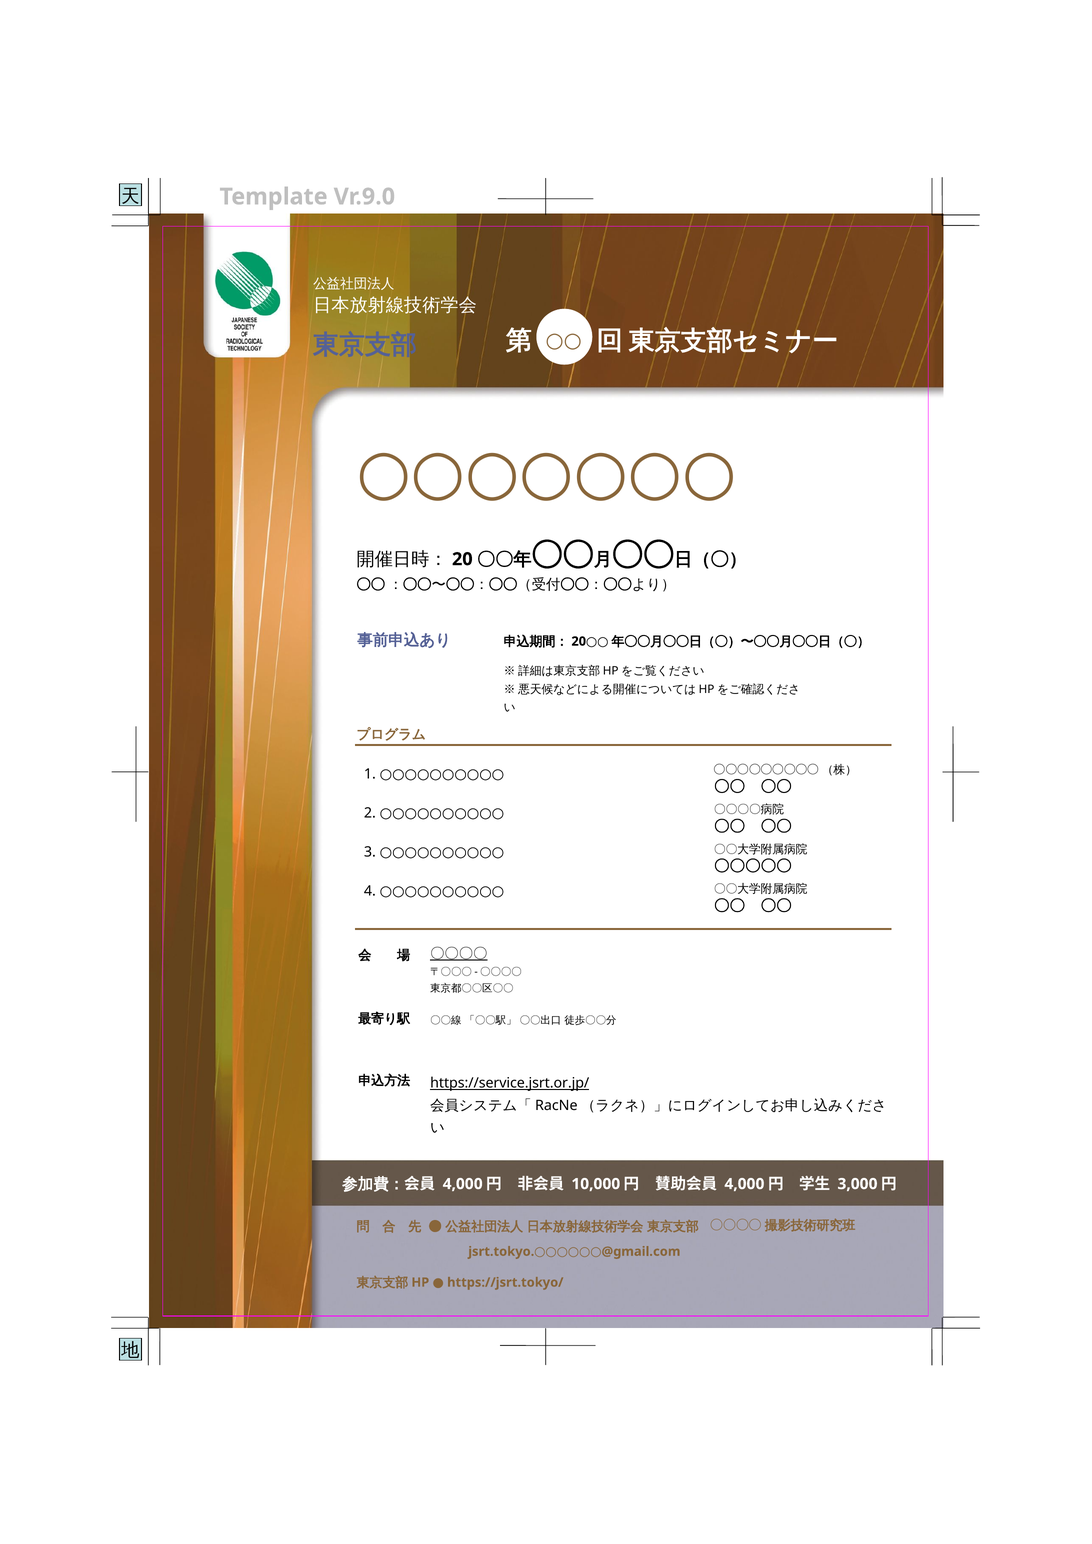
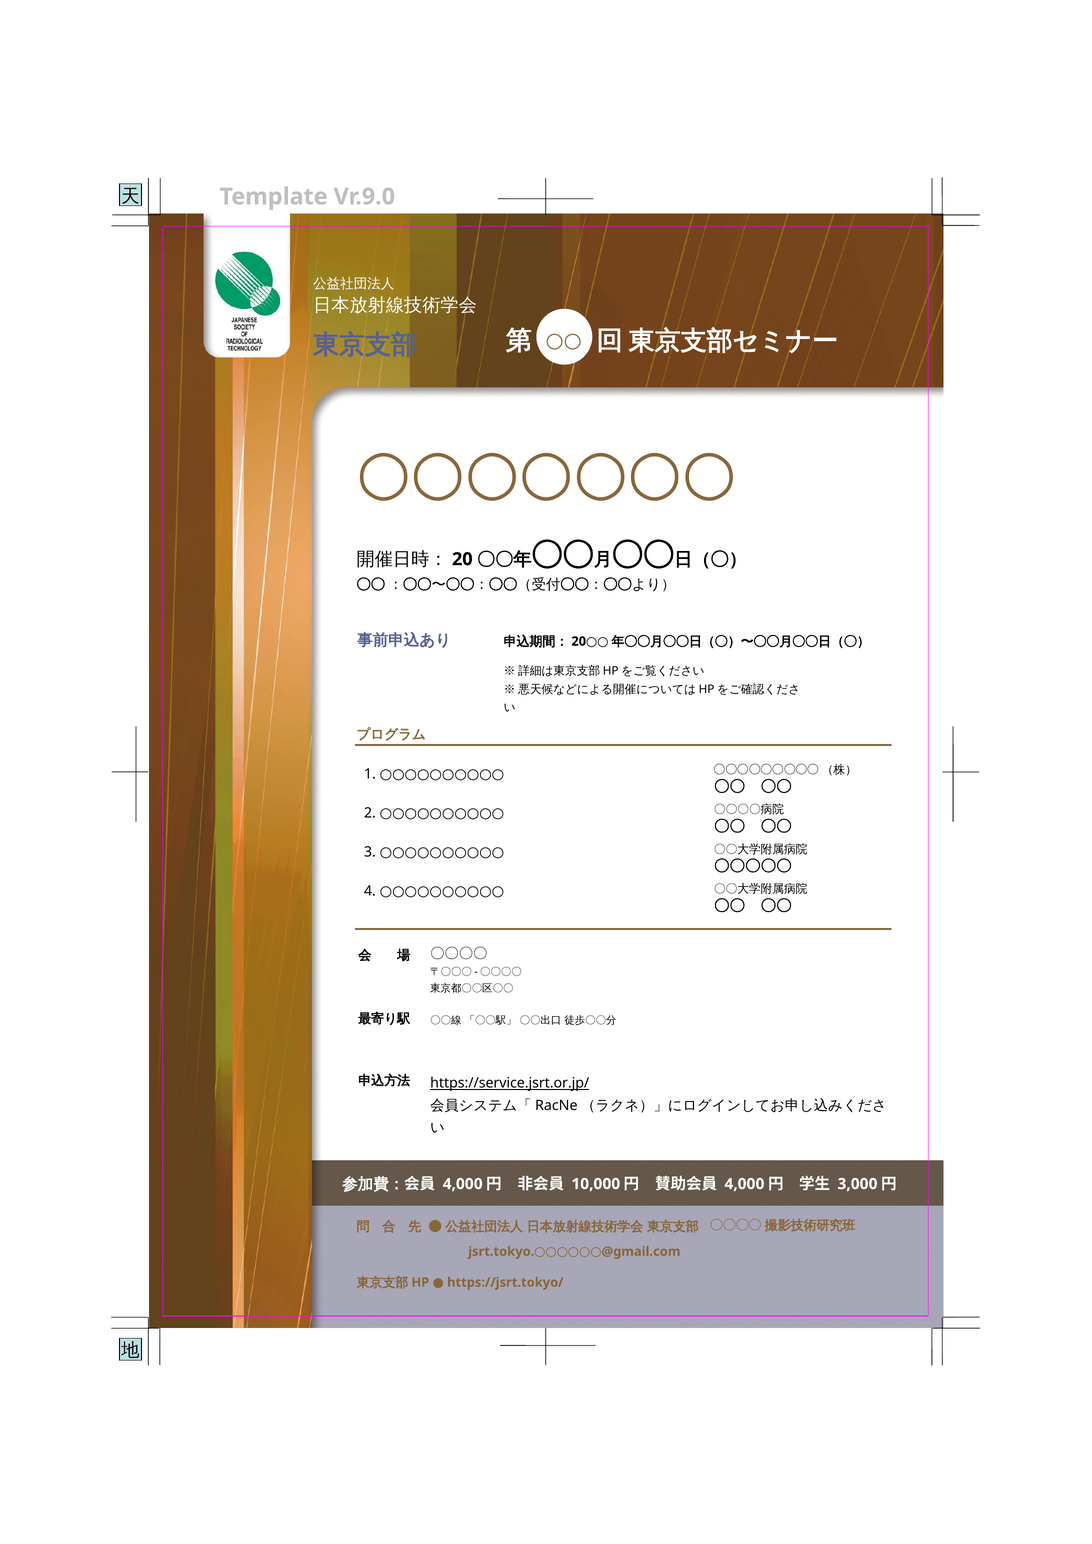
〇〇〇〇 underline: present -> none (459, 954)
